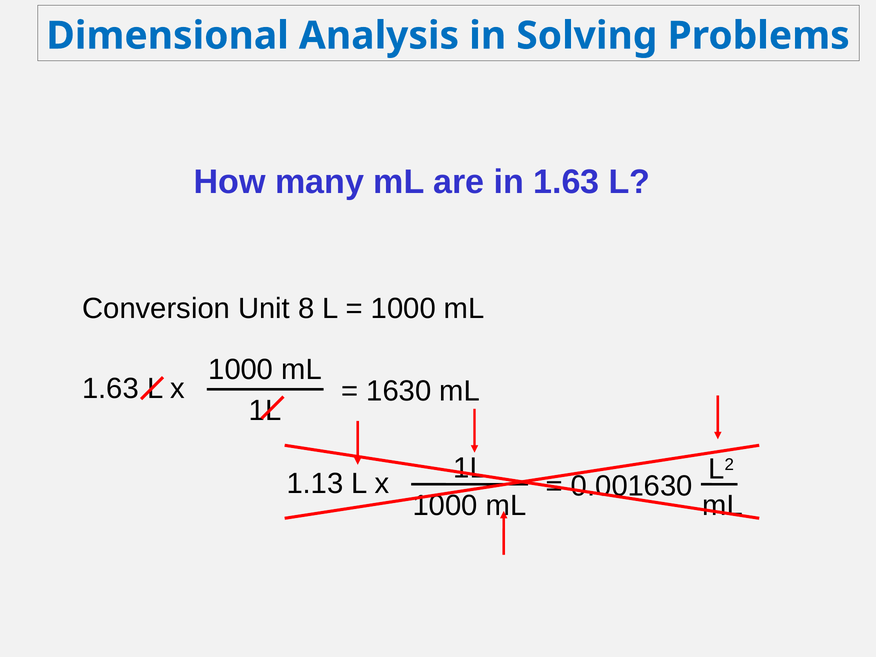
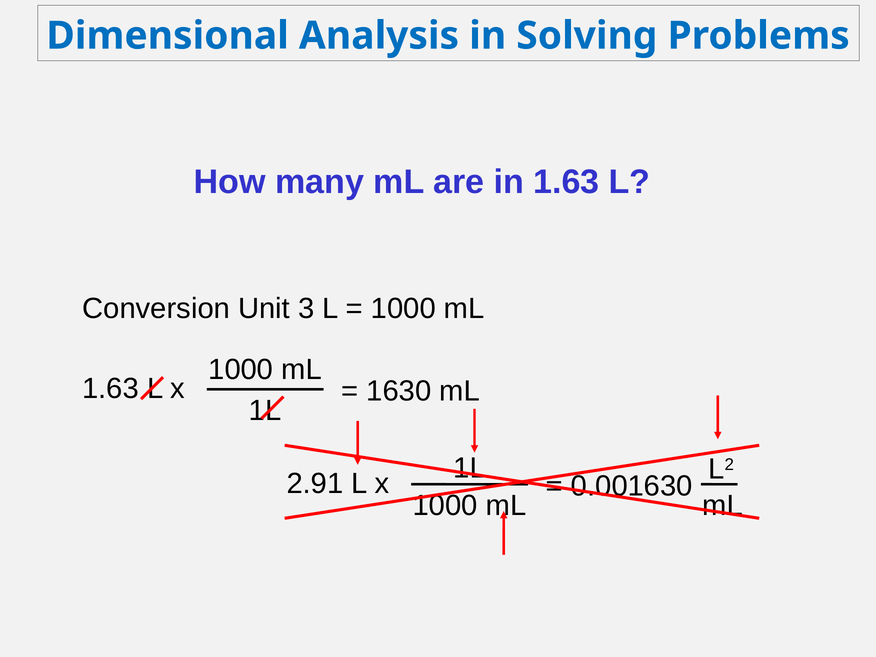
8: 8 -> 3 (306, 309)
1.13: 1.13 -> 2.91 (315, 484)
